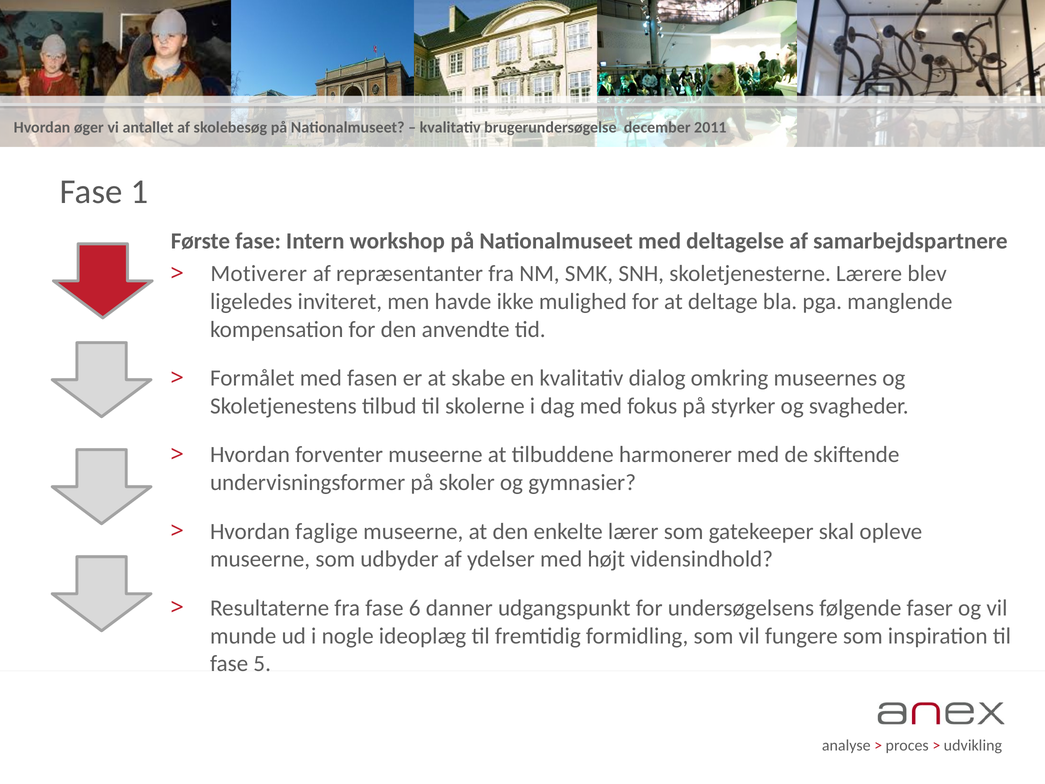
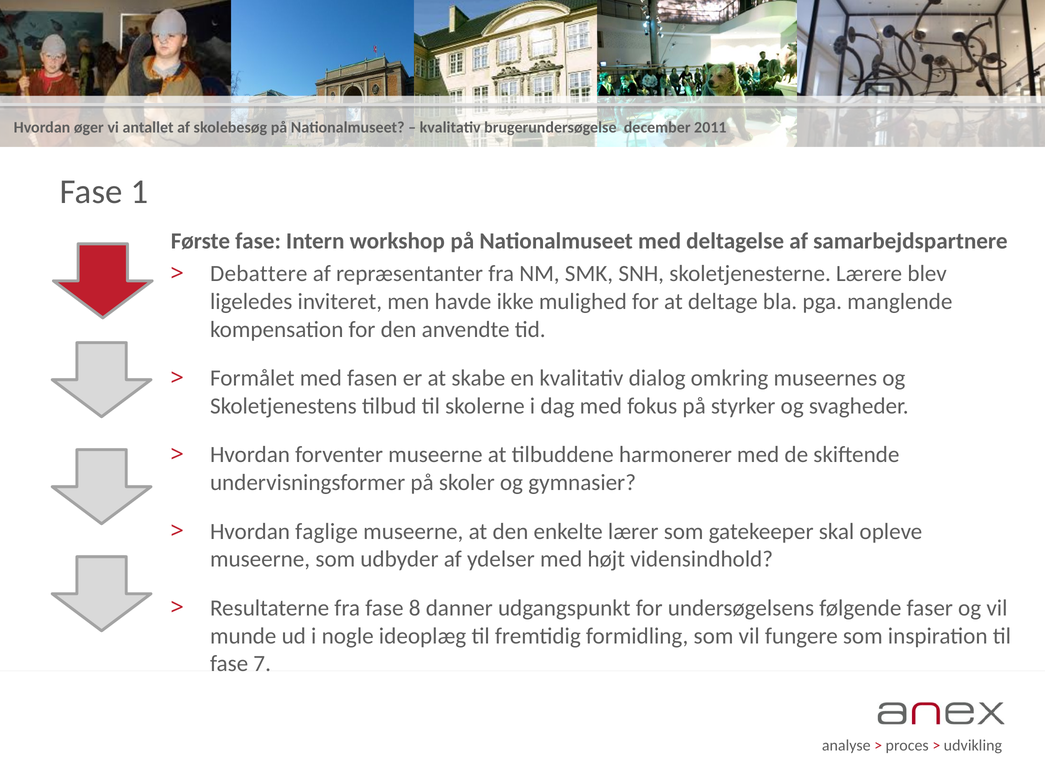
Motiverer: Motiverer -> Debattere (259, 274)
6: 6 -> 8 (415, 608)
5: 5 -> 7 (262, 664)
